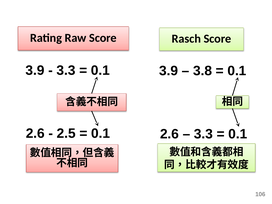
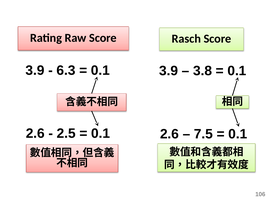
3.3: 3.3 -> 6.3 (66, 71)
3.3: 3.3 -> 7.5 (203, 134)
